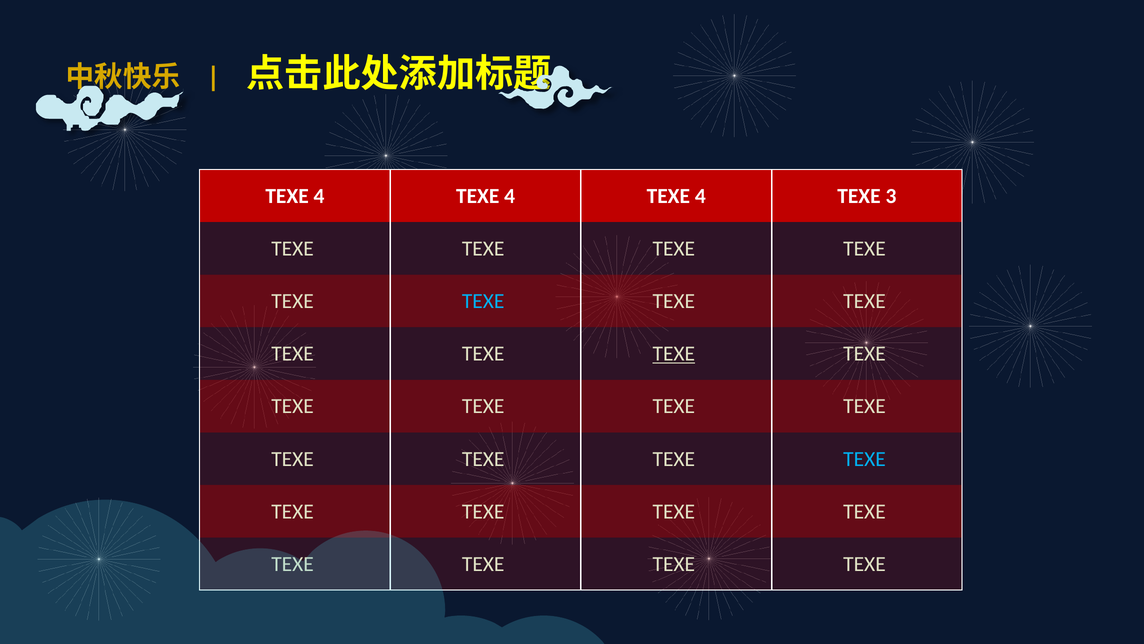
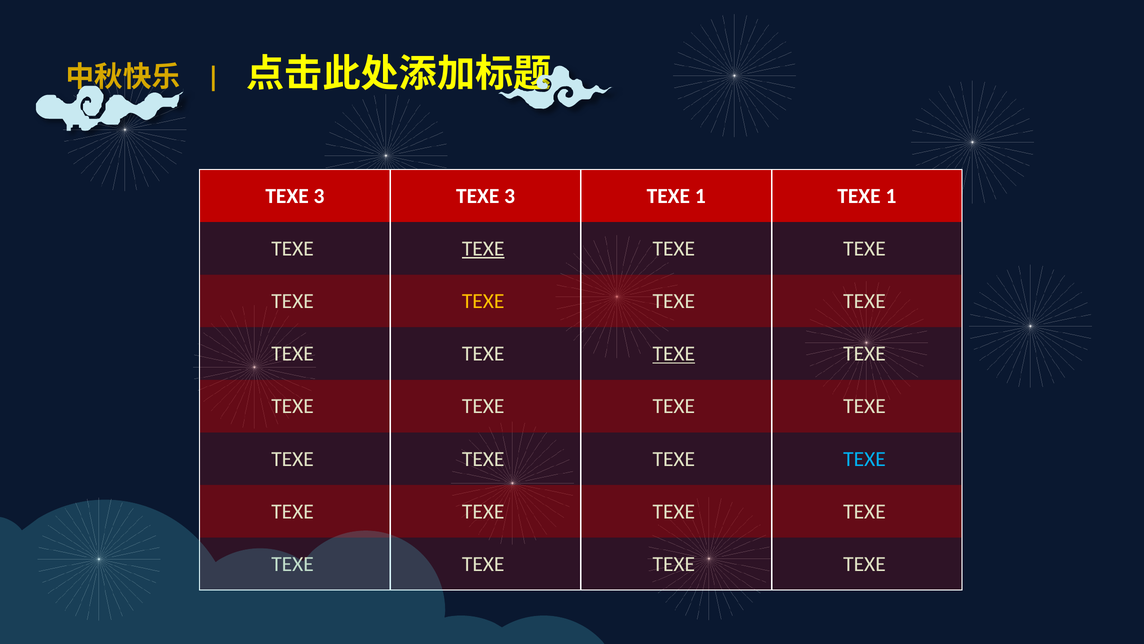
4: 4 -> 3 (319, 196)
4: 4 -> 3 (510, 196)
4: 4 -> 1 (700, 196)
3: 3 -> 1 (891, 196)
TEXE underline: none -> present (483, 248)
TEXE colour: light blue -> yellow (483, 301)
